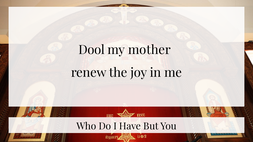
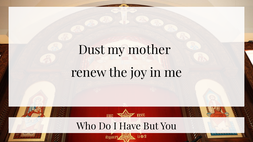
Dool: Dool -> Dust (92, 50)
